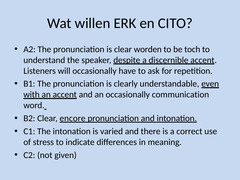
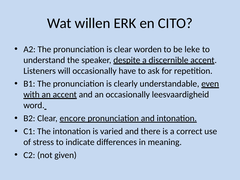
toch: toch -> leke (192, 49)
communication: communication -> leesvaardigheid (180, 95)
